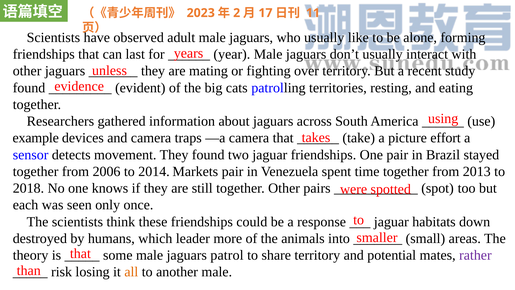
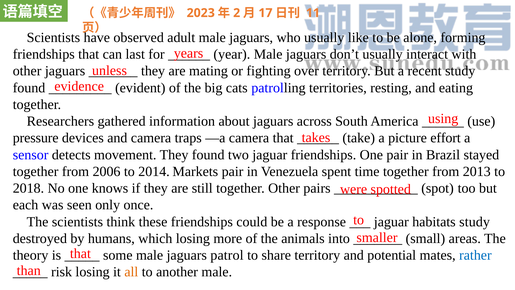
example: example -> pressure (36, 138)
habitats down: down -> study (475, 221)
which leader: leader -> losing (193, 238)
rather colour: purple -> blue (475, 255)
